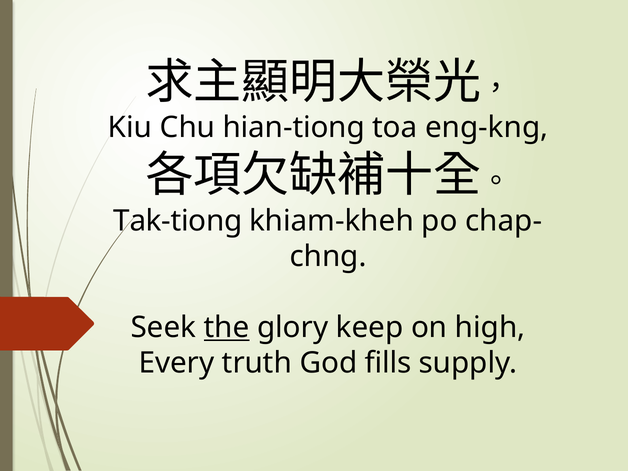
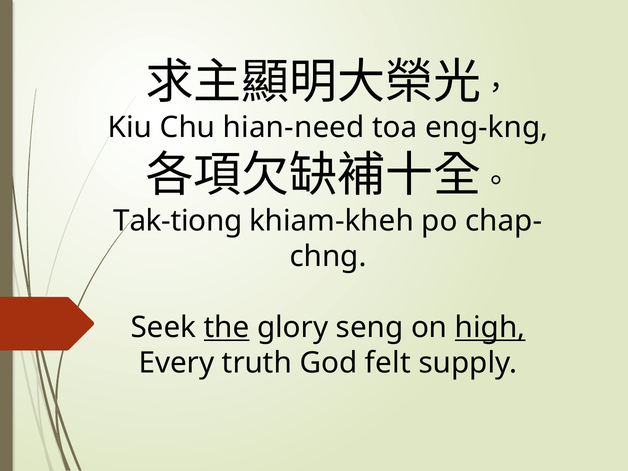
hian-tiong: hian-tiong -> hian-need (294, 128)
keep: keep -> seng (370, 328)
high underline: none -> present (490, 328)
fills: fills -> felt (388, 363)
